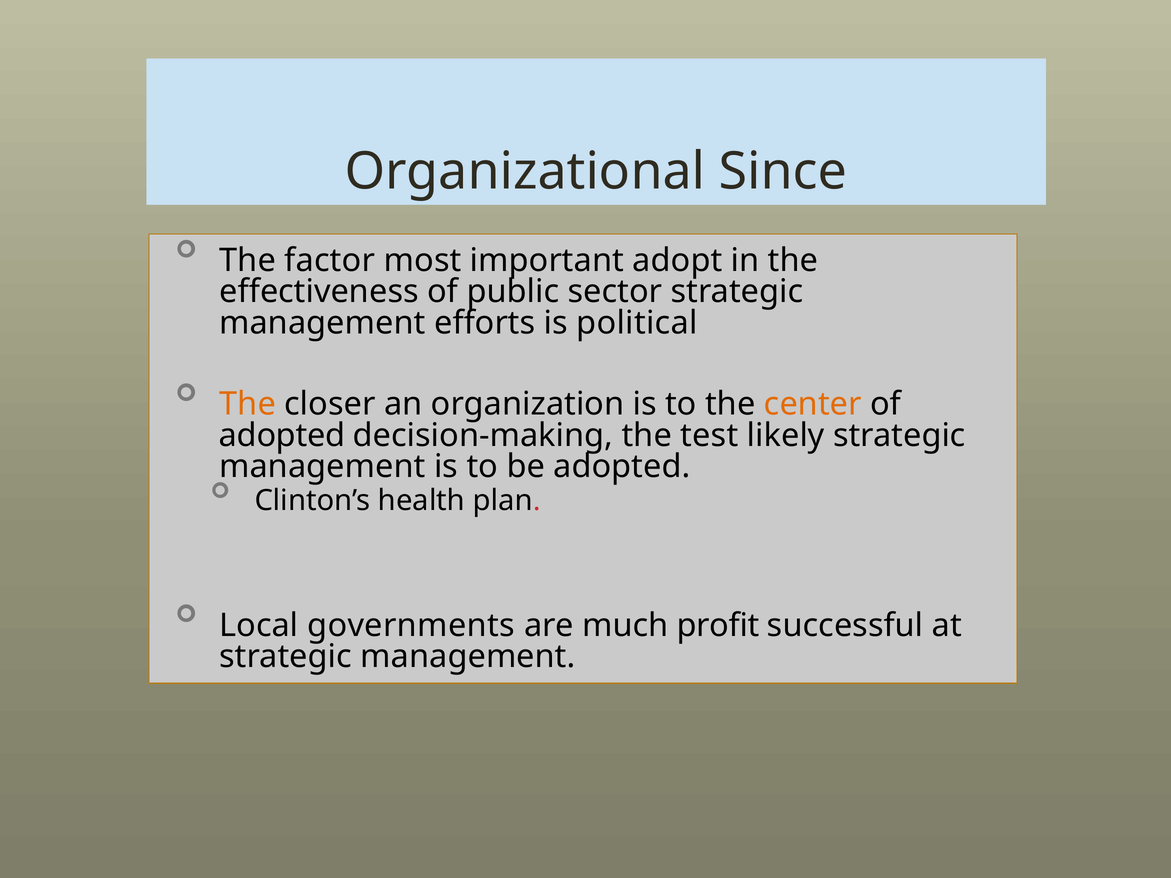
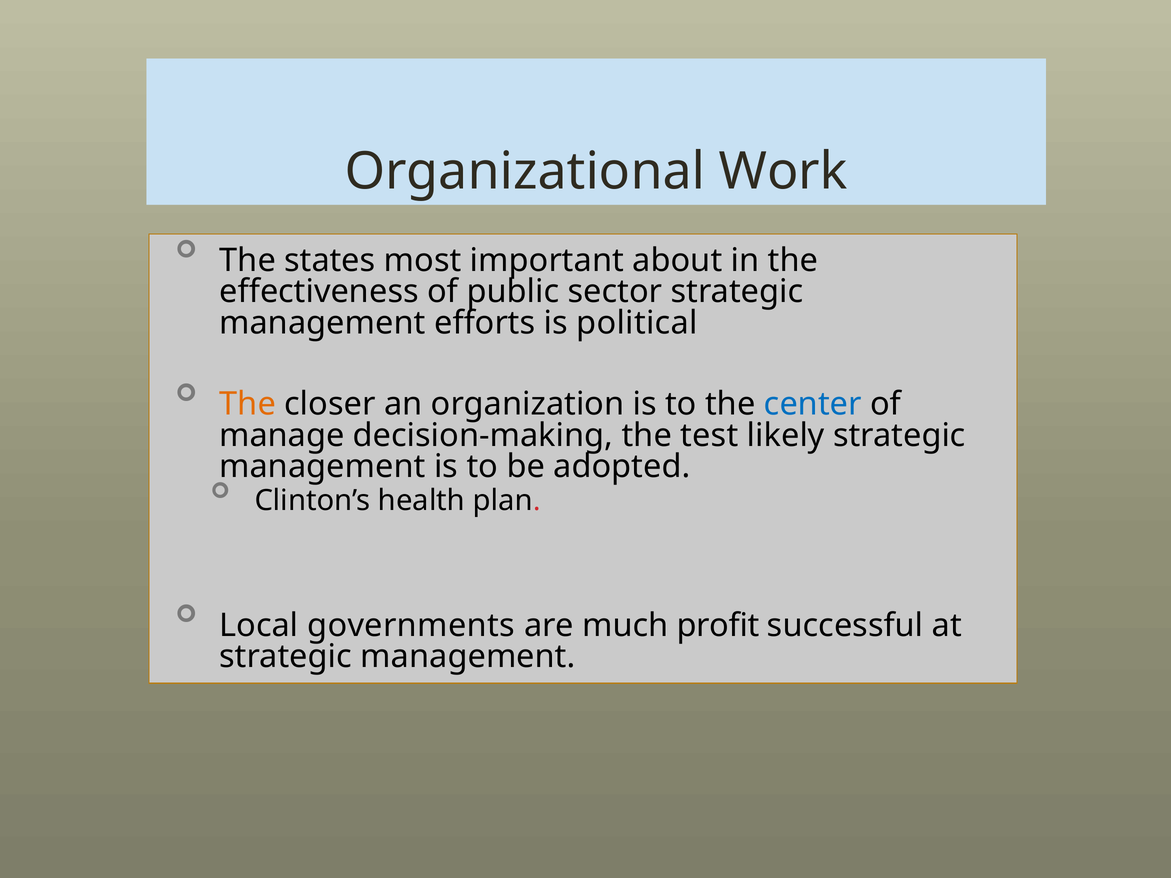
Since: Since -> Work (783, 171)
factor: factor -> states (330, 261)
adopt: adopt -> about (677, 261)
center colour: orange -> blue (813, 404)
adopted: adopted -> manage (282, 436)
